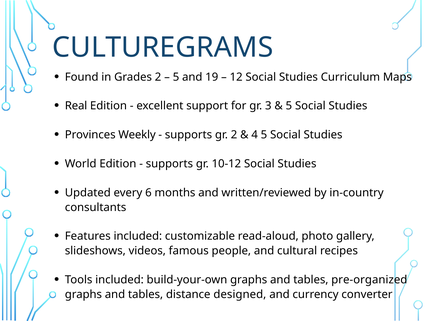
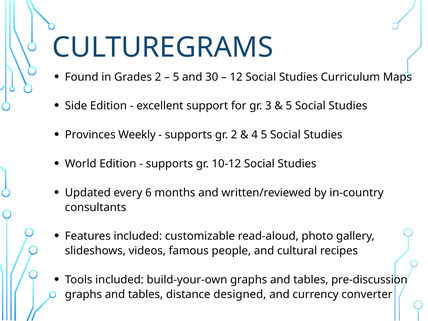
19: 19 -> 30 (212, 77)
Real: Real -> Side (76, 106)
pre-organized: pre-organized -> pre-discussion (369, 280)
